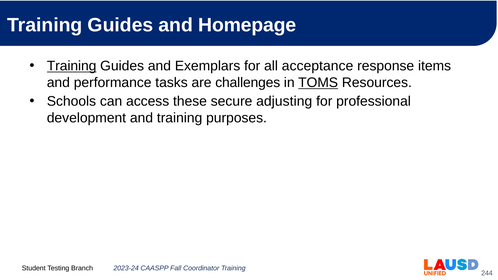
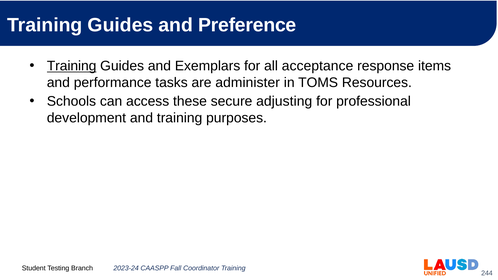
Homepage: Homepage -> Preference (247, 25)
challenges: challenges -> administer (248, 83)
TOMS underline: present -> none (318, 83)
